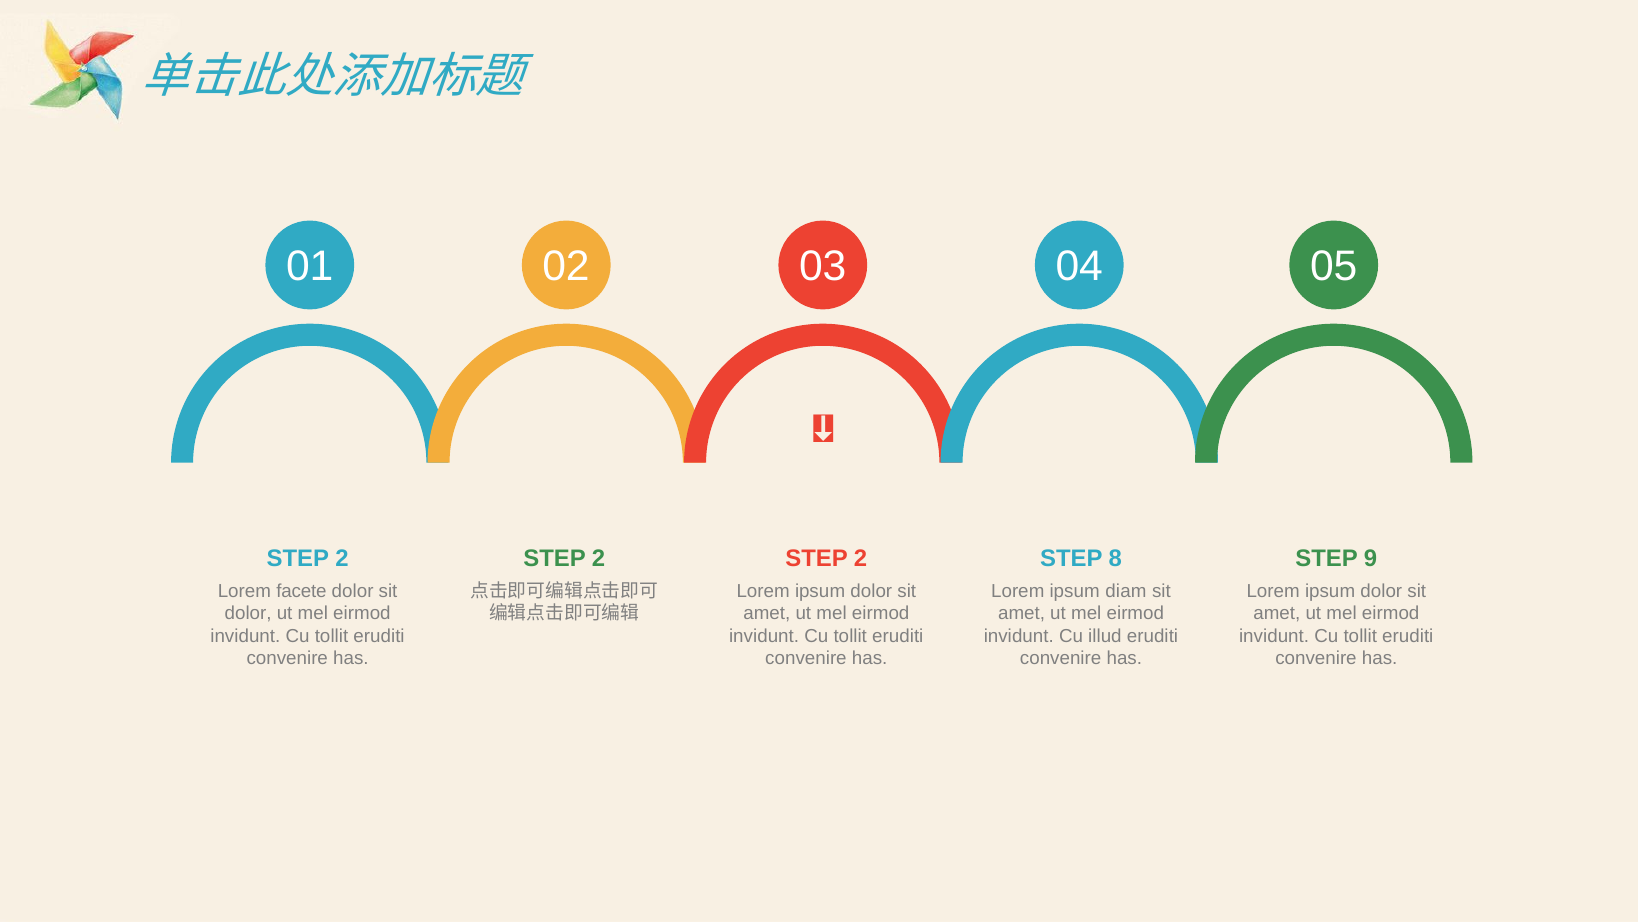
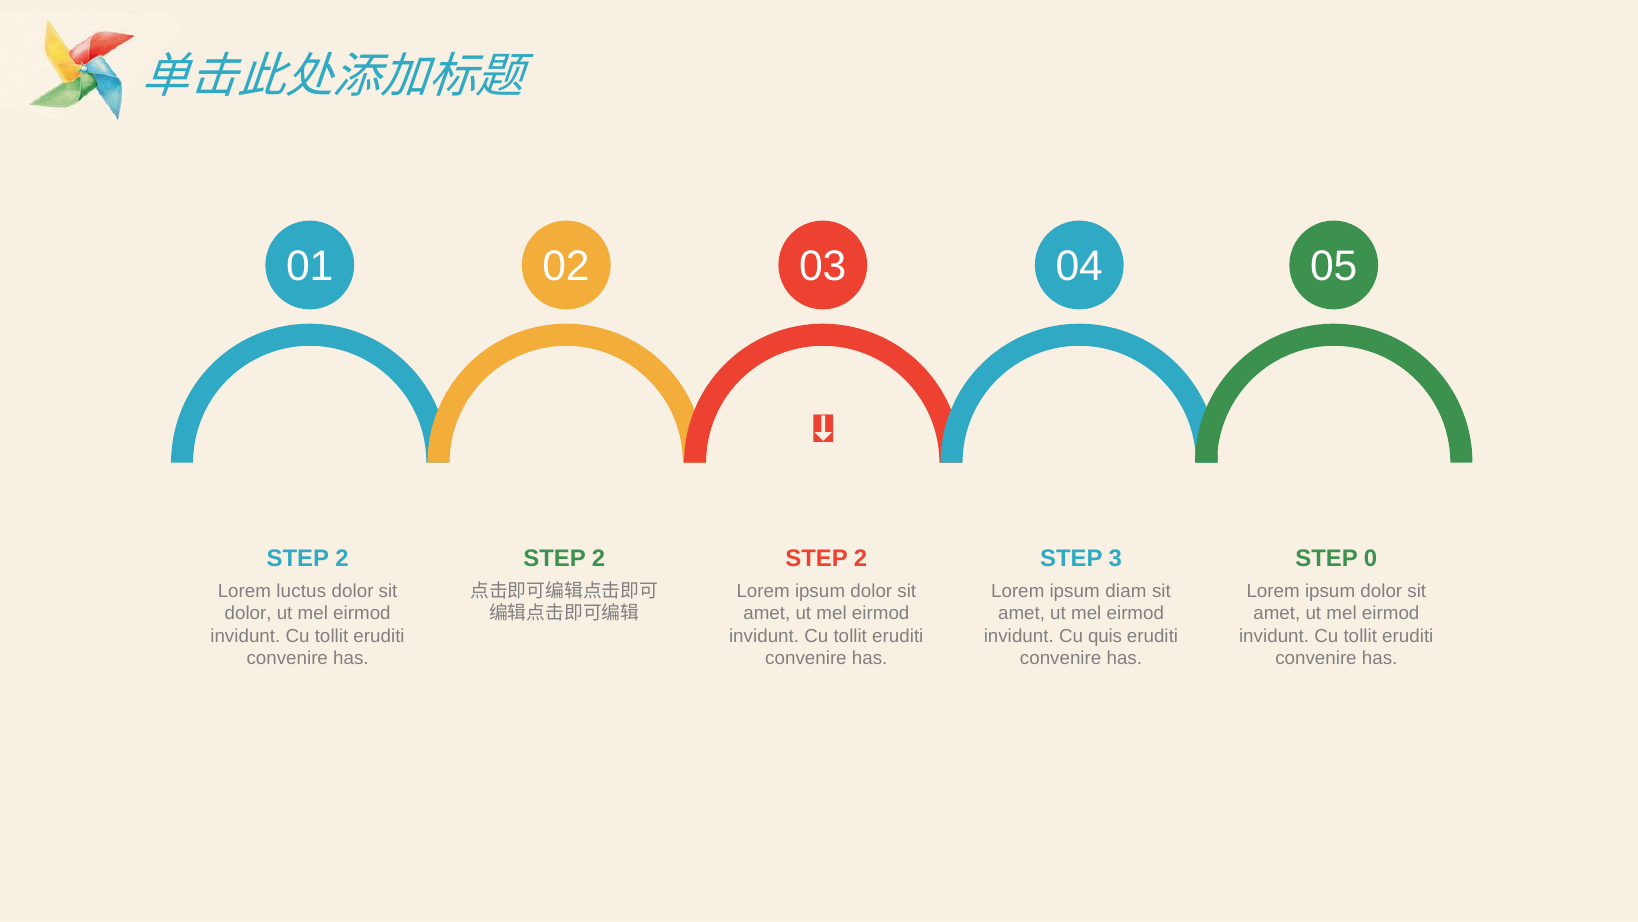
8: 8 -> 3 (1115, 558)
9: 9 -> 0 (1371, 558)
facete: facete -> luctus (301, 590)
illud: illud -> quis (1105, 636)
